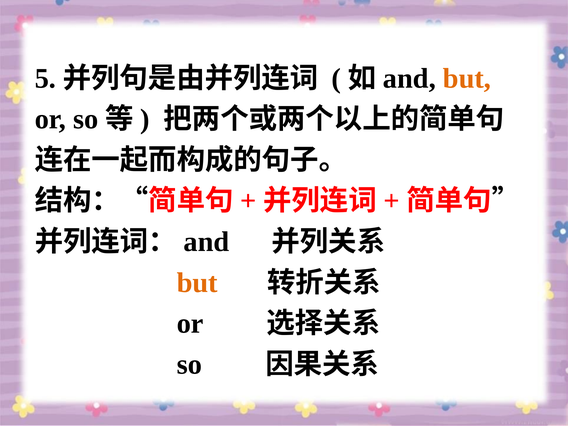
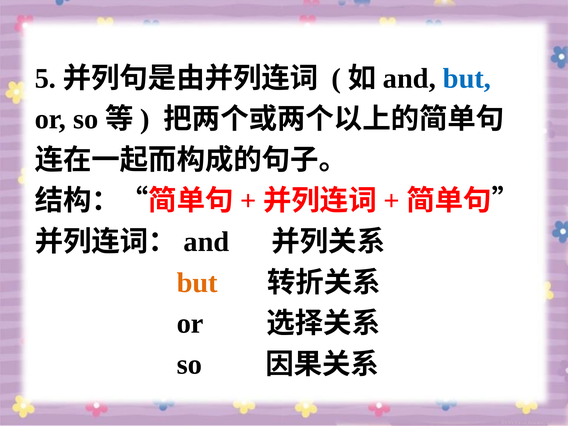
but colour: orange -> blue (467, 78)
